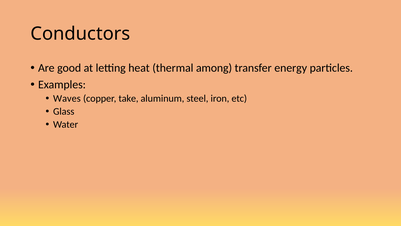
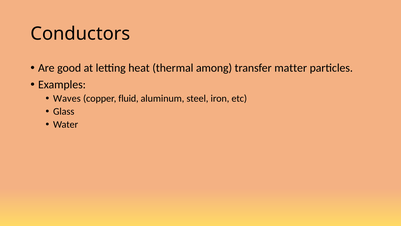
energy: energy -> matter (291, 68)
take: take -> fluid (128, 98)
